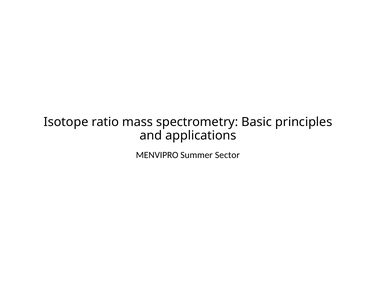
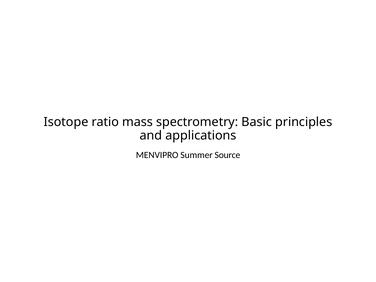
Sector: Sector -> Source (227, 155)
